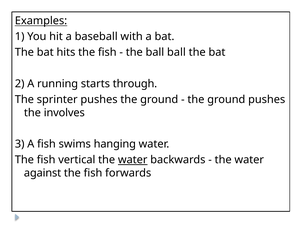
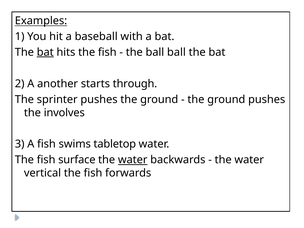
bat underline: none -> present (45, 52)
running: running -> another (58, 84)
hanging: hanging -> tabletop (115, 144)
vertical: vertical -> surface (77, 160)
against: against -> vertical (43, 173)
